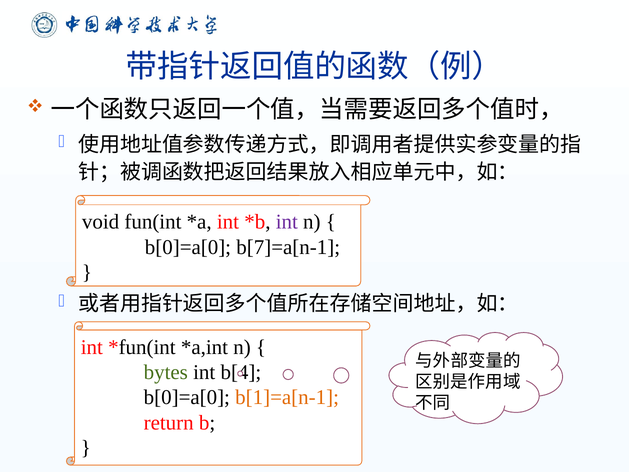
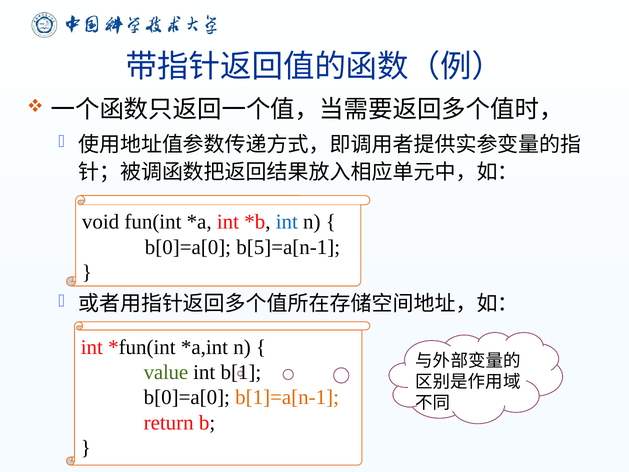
int colour: purple -> blue (287, 222)
b[7]=a[n-1: b[7]=a[n-1 -> b[5]=a[n-1 (288, 247)
bytes: bytes -> value (166, 372)
b[4: b[4 -> b[1 (241, 372)
